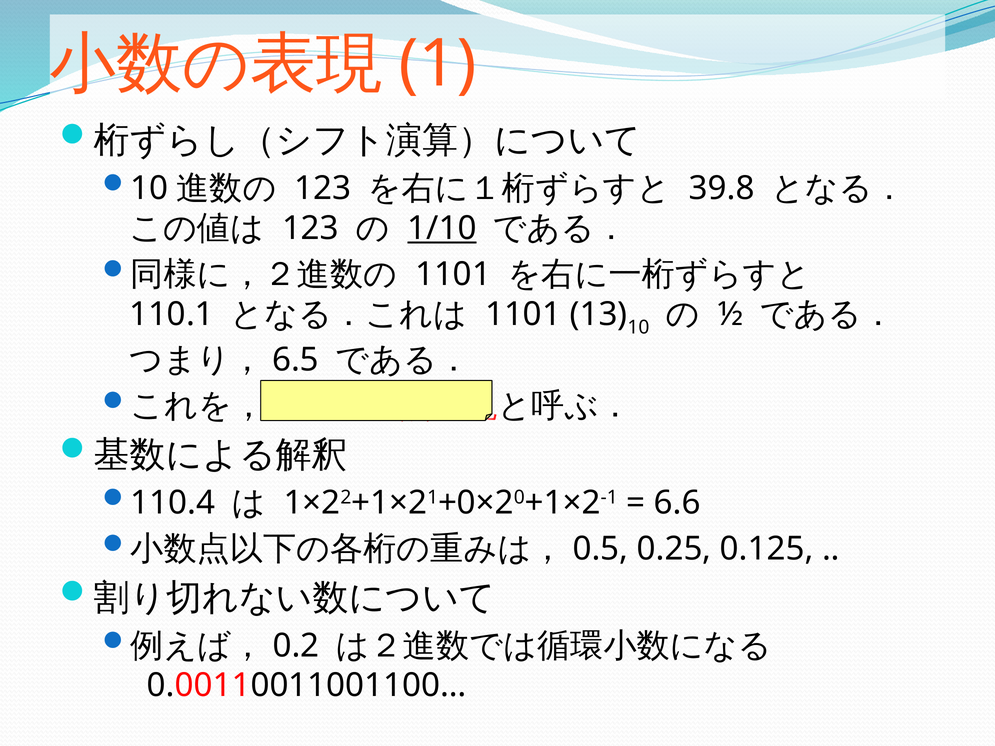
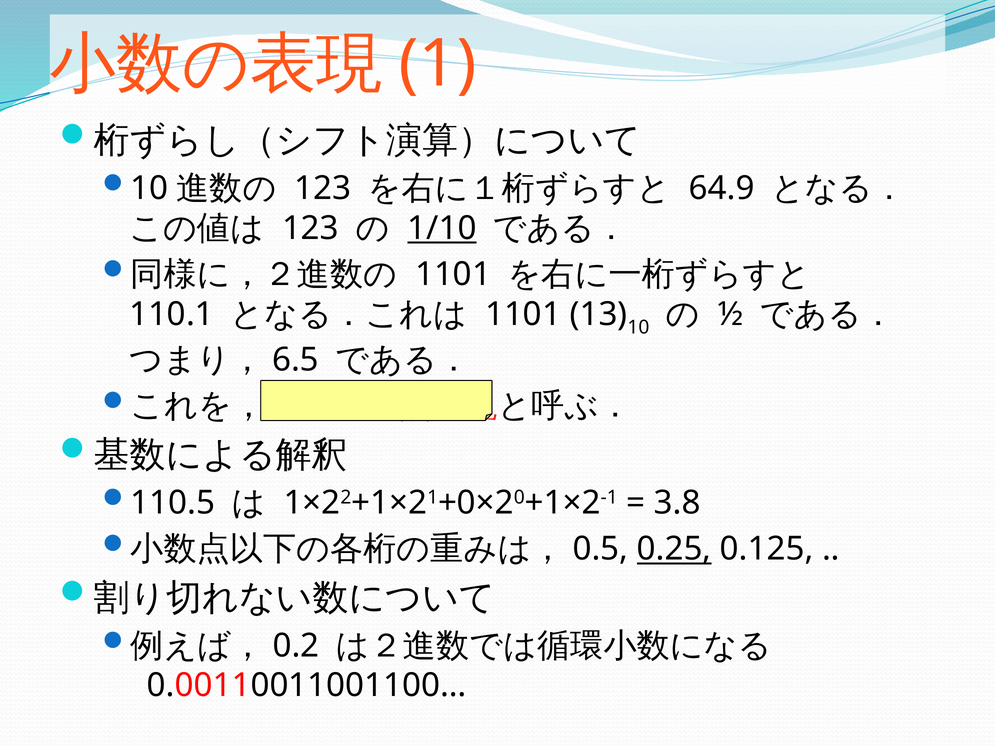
39.8: 39.8 -> 64.9 (722, 188)
110.4: 110.4 -> 110.5 (173, 503)
6.6: 6.6 -> 3.8 (677, 503)
0.25 underline: none -> present (674, 549)
